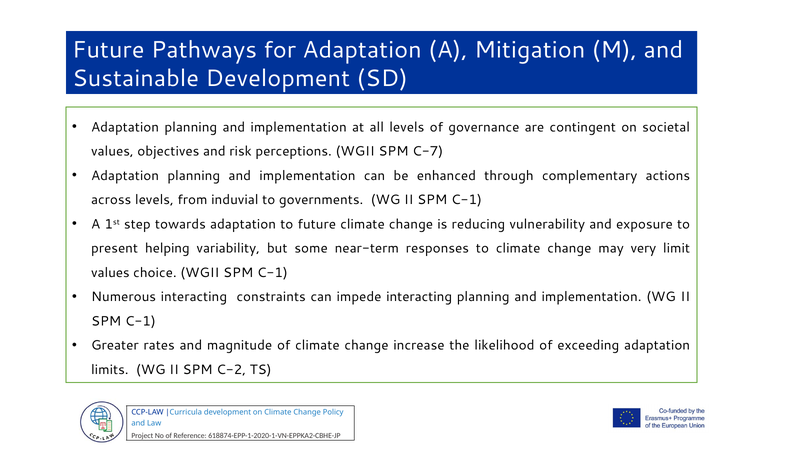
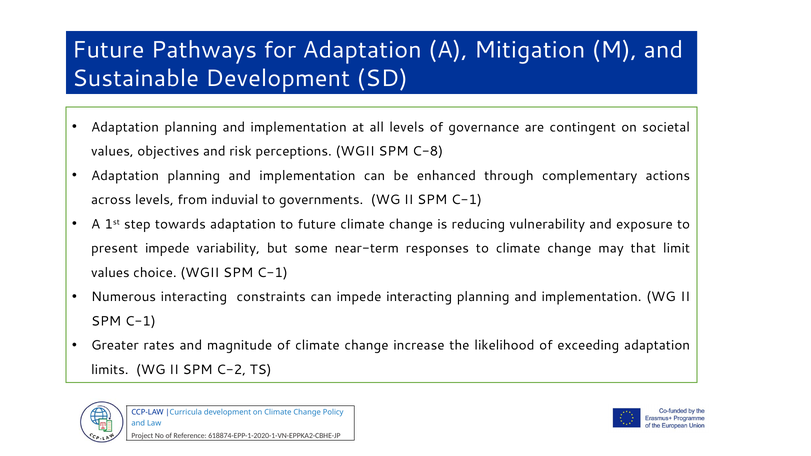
C-7: C-7 -> C-8 (428, 151)
present helping: helping -> impede (167, 249)
very: very -> that (643, 249)
